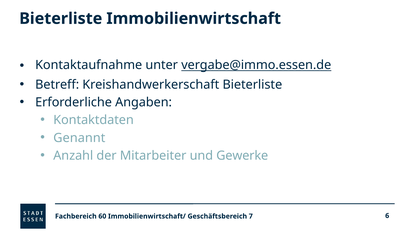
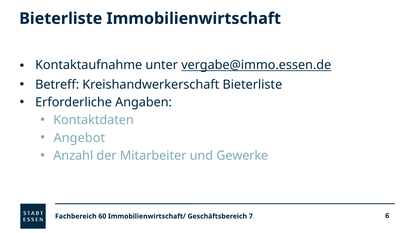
Genannt: Genannt -> Angebot (79, 138)
